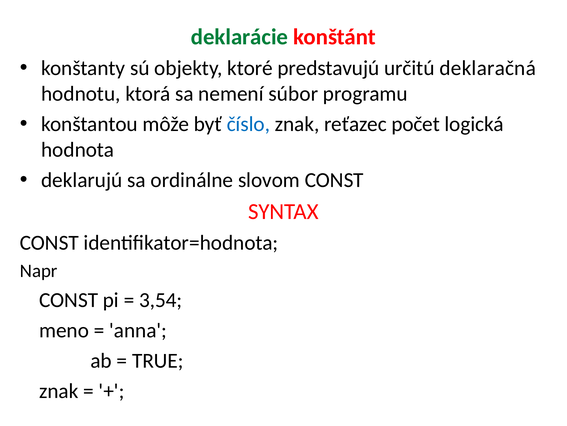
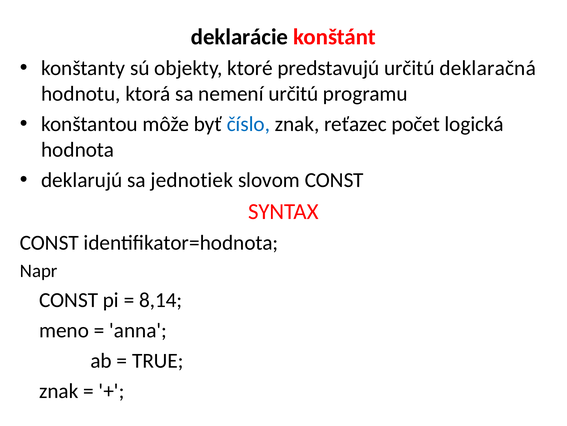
deklarácie colour: green -> black (239, 37)
nemení súbor: súbor -> určitú (293, 94)
ordinálne: ordinálne -> jednotiek (192, 180)
3,54: 3,54 -> 8,14 (161, 300)
